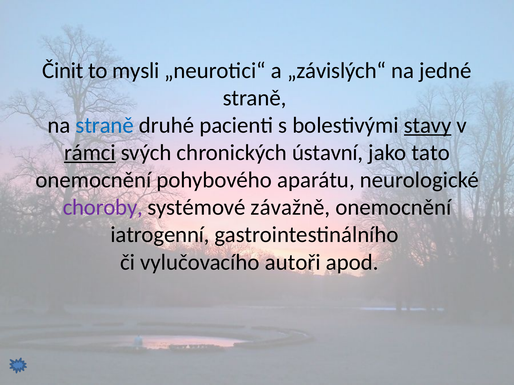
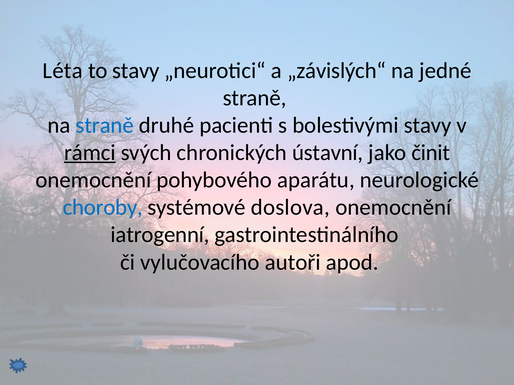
Činit: Činit -> Léta (63, 71)
to mysli: mysli -> stavy (136, 71)
stavy underline: present -> none (428, 125)
tato: tato -> činit (431, 153)
choroby colour: purple -> blue (103, 208)
závažně: závažně -> doslova (290, 208)
